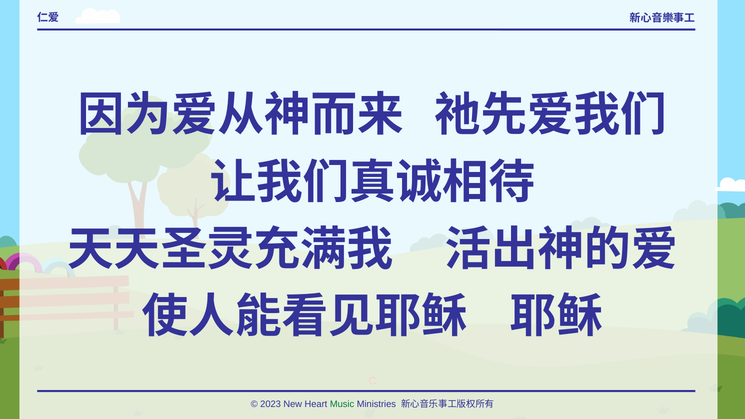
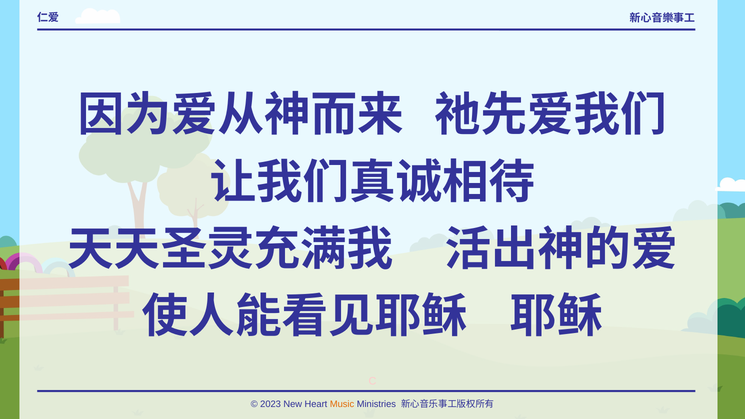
Music colour: green -> orange (342, 404)
